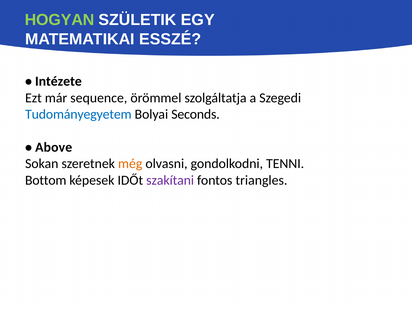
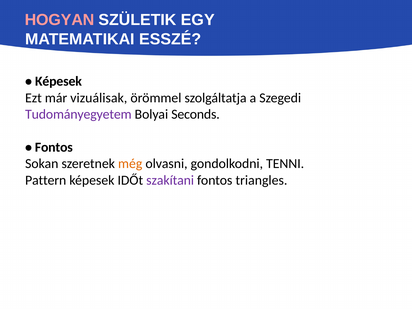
HOGYAN colour: light green -> pink (60, 20)
Intézete: Intézete -> Képesek (58, 81)
sequence: sequence -> vizuálisak (99, 98)
Tudományegyetem colour: blue -> purple (78, 114)
Above: Above -> Fontos (54, 147)
Bottom: Bottom -> Pattern (46, 180)
